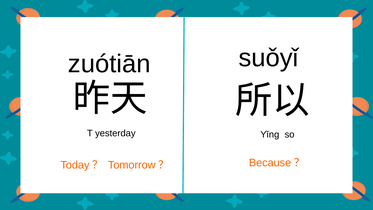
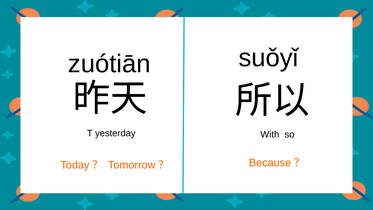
Yǐng: Yǐng -> With (270, 134)
